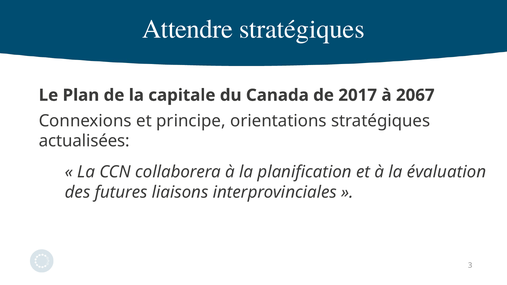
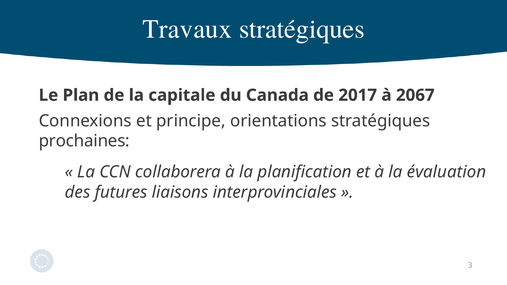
Attendre: Attendre -> Travaux (187, 29)
actualisées: actualisées -> prochaines (84, 141)
